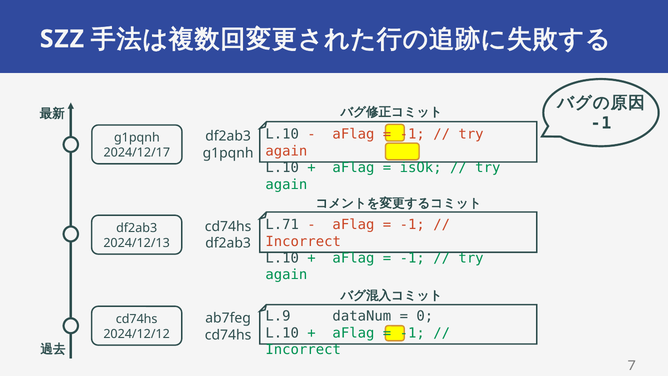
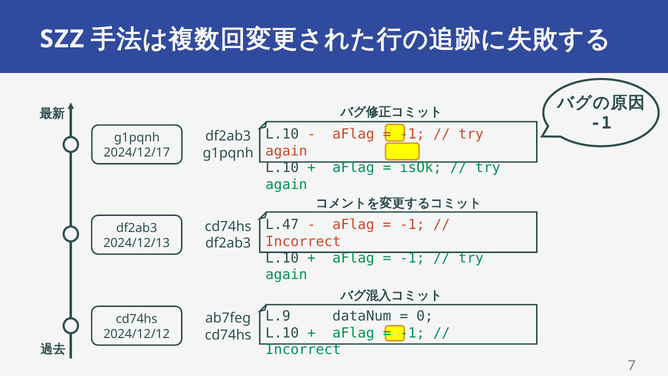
L.71: L.71 -> L.47 (282, 225)
